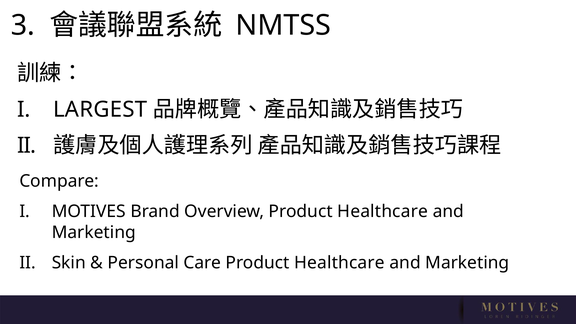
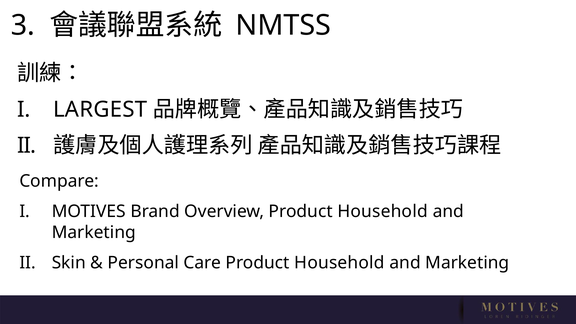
Overview Product Healthcare: Healthcare -> Household (383, 212)
Care Product Healthcare: Healthcare -> Household (339, 263)
